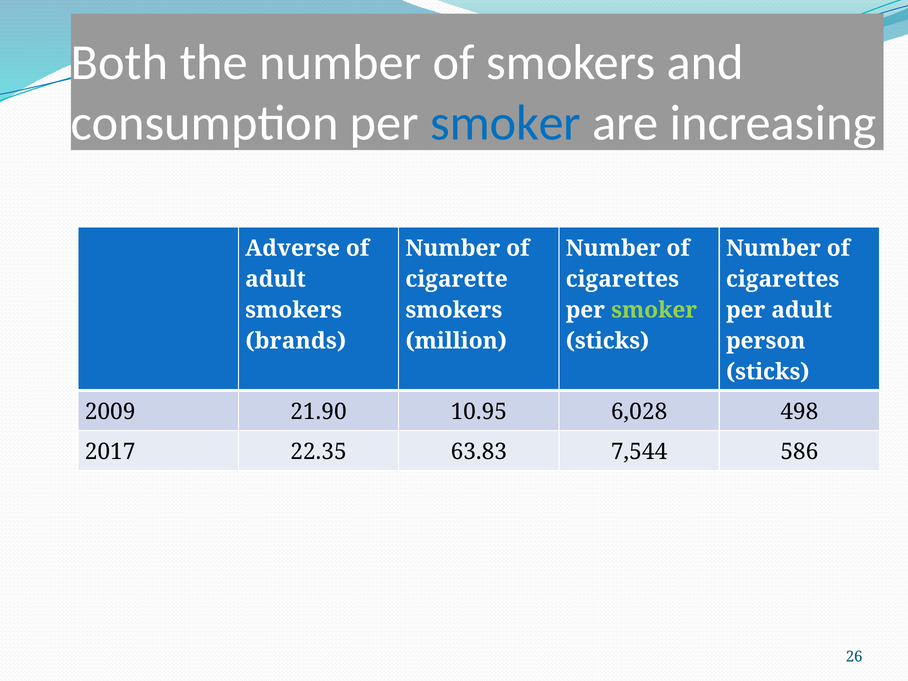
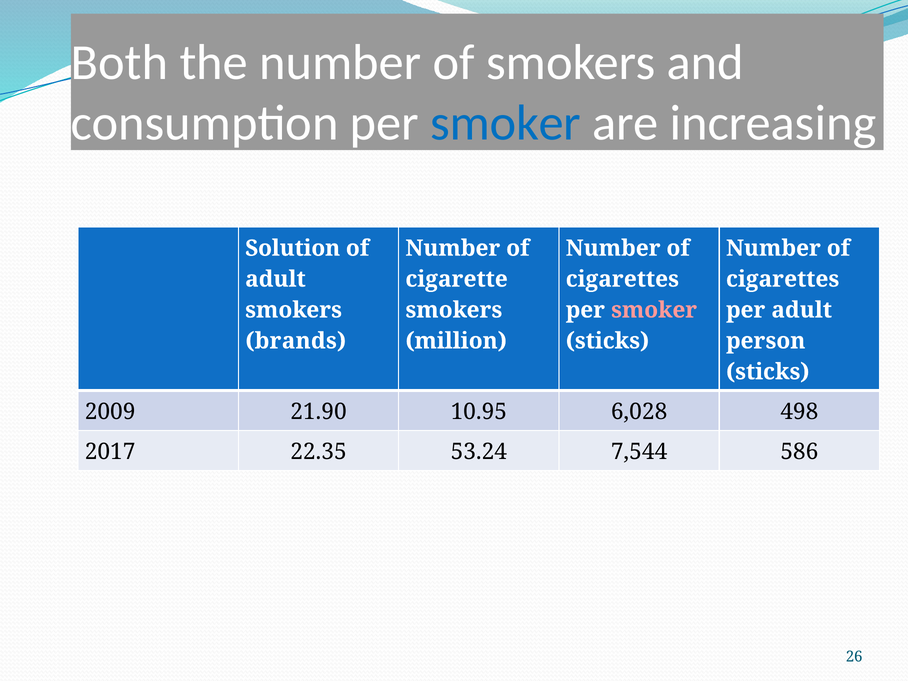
Adverse: Adverse -> Solution (293, 248)
smoker colour: light green -> pink (654, 310)
63.83: 63.83 -> 53.24 (479, 452)
